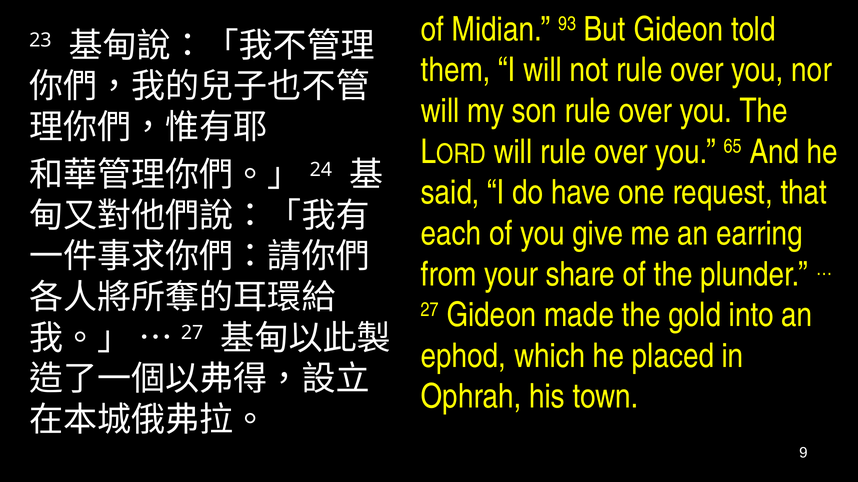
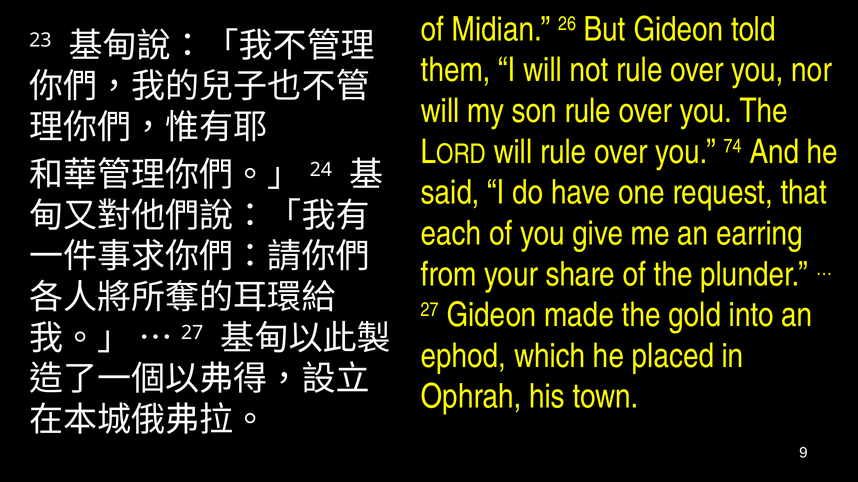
93: 93 -> 26 (567, 24)
65: 65 -> 74 (733, 147)
